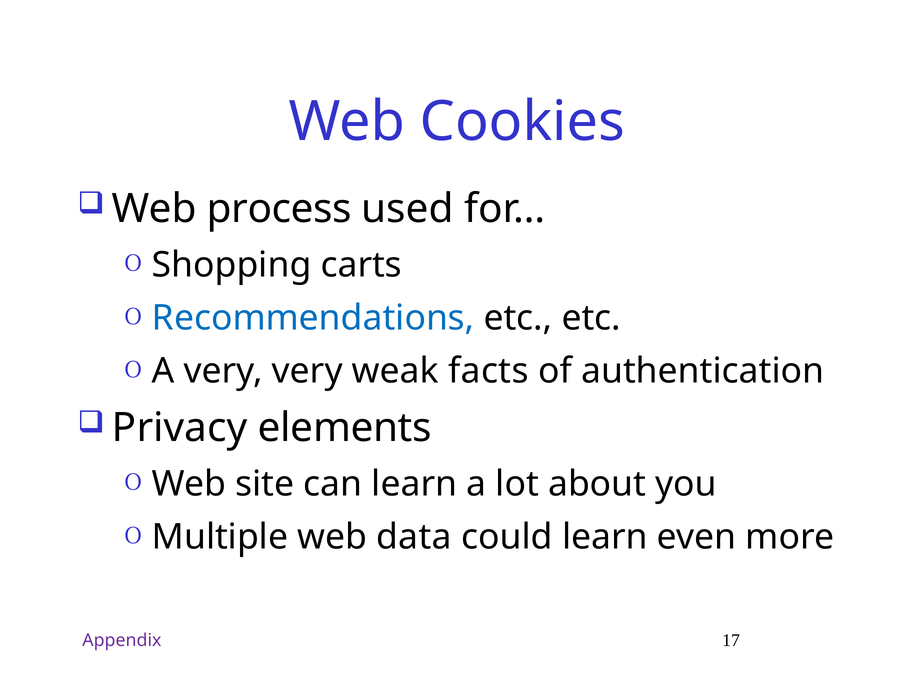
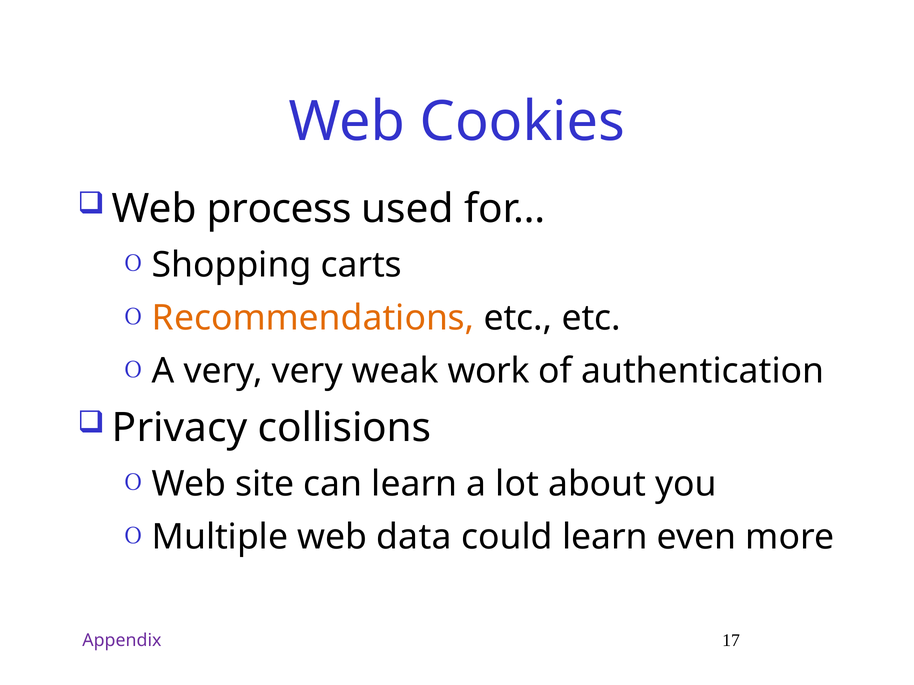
Recommendations colour: blue -> orange (313, 318)
facts: facts -> work (489, 371)
elements: elements -> collisions (345, 428)
